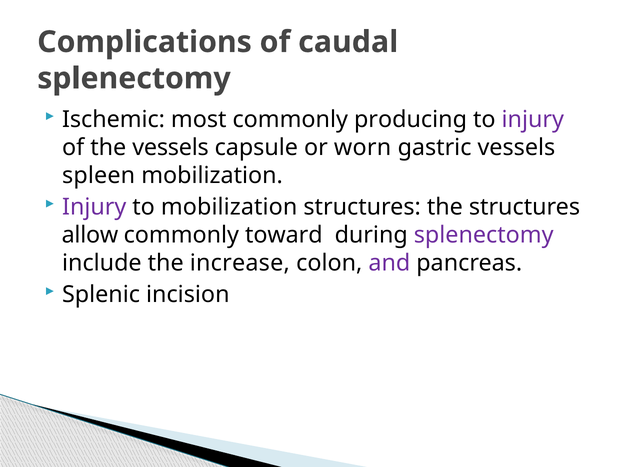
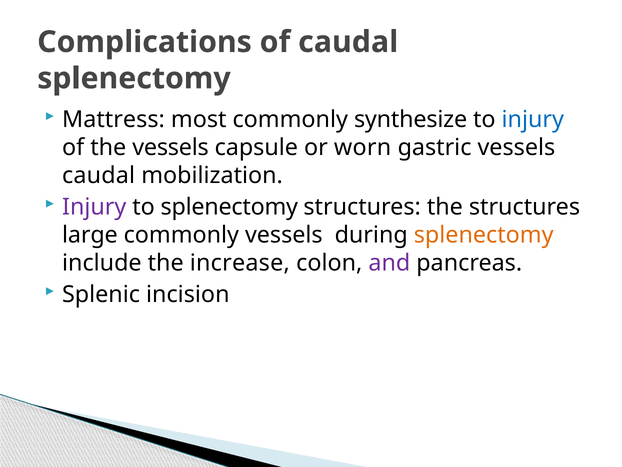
Ischemic: Ischemic -> Mattress (113, 119)
producing: producing -> synthesize (411, 119)
injury colour: purple -> blue (533, 119)
spleen: spleen -> caudal (99, 175)
to mobilization: mobilization -> splenectomy (229, 207)
allow: allow -> large (90, 235)
commonly toward: toward -> vessels (284, 235)
splenectomy colour: purple -> orange (484, 235)
